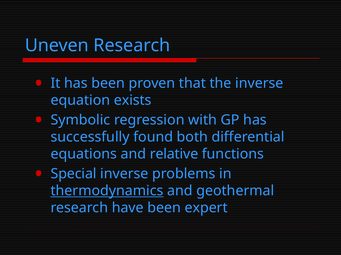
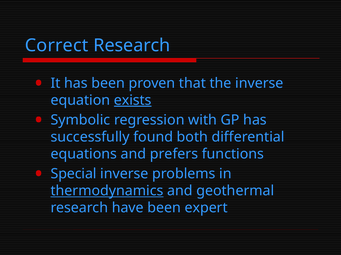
Uneven: Uneven -> Correct (57, 45)
exists underline: none -> present (133, 100)
relative: relative -> prefers (174, 154)
